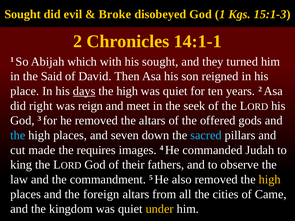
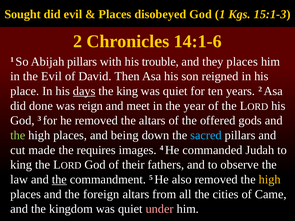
Broke: Broke -> Places (115, 14)
14:1-1: 14:1-1 -> 14:1-6 (198, 41)
Abijah which: which -> pillars (82, 62)
his sought: sought -> trouble (160, 62)
they turned: turned -> places (242, 62)
the Said: Said -> Evil (51, 76)
high: high -> king (127, 91)
right: right -> done (41, 106)
seek: seek -> year (194, 106)
the colour: light blue -> light green (18, 135)
seven: seven -> being (125, 135)
the underline: none -> present (59, 180)
under colour: yellow -> pink (160, 209)
